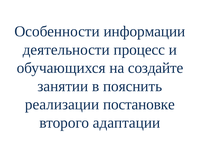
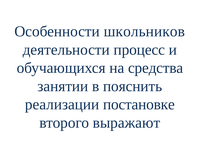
информации: информации -> школьников (144, 32)
создайте: создайте -> средства (156, 68)
адаптации: адаптации -> выражают (126, 123)
